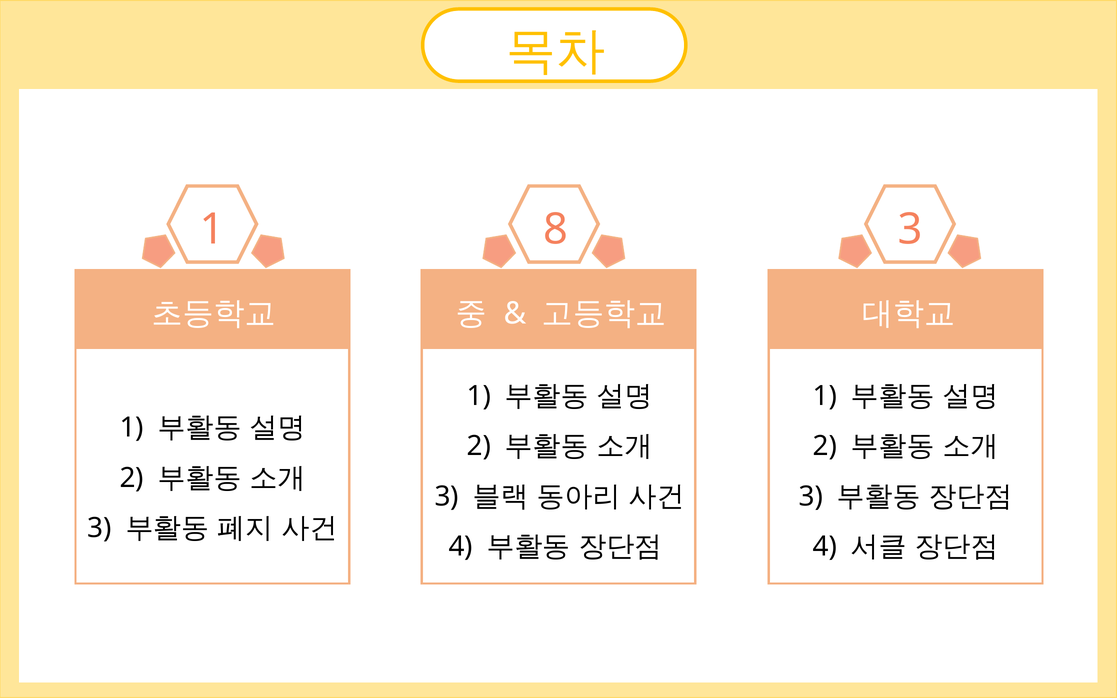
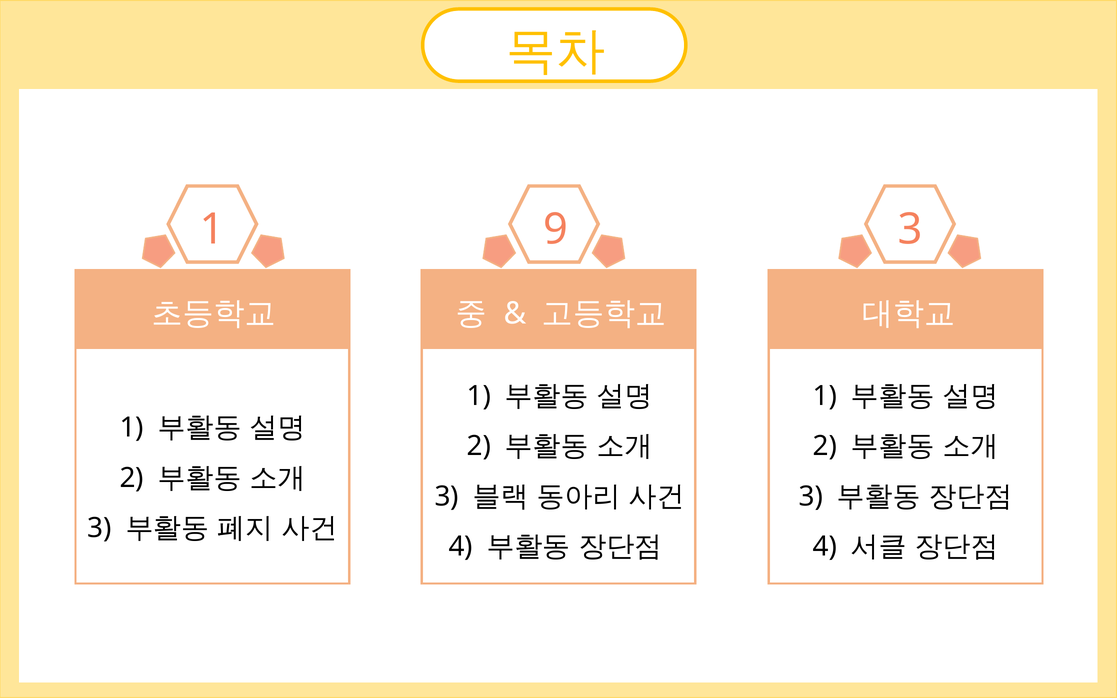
8: 8 -> 9 (555, 229)
